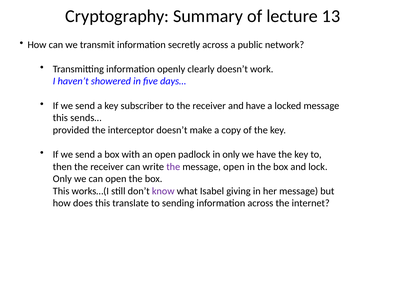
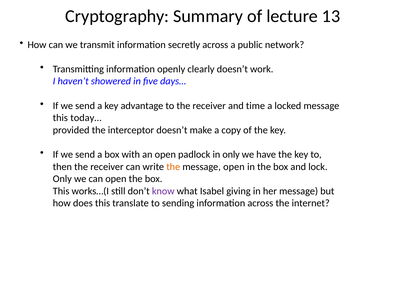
subscriber: subscriber -> advantage (142, 106)
and have: have -> time (255, 106)
sends…: sends… -> today… (86, 118)
the colour: purple -> orange (173, 167)
